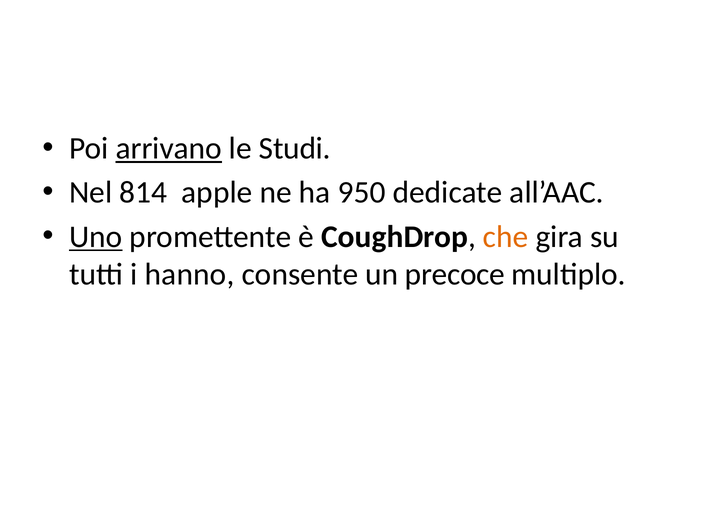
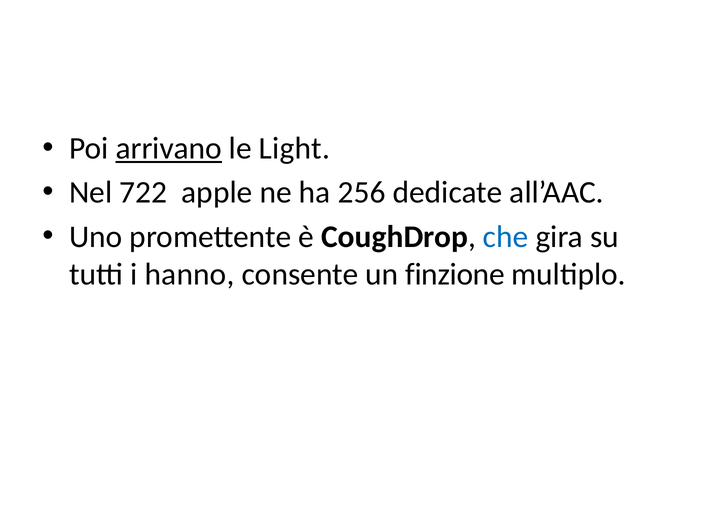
Studi: Studi -> Light (295, 149)
814: 814 -> 722 (143, 193)
950: 950 -> 256 (362, 193)
Uno underline: present -> none (96, 237)
che colour: orange -> blue (506, 237)
precoce: precoce -> finzione (455, 274)
